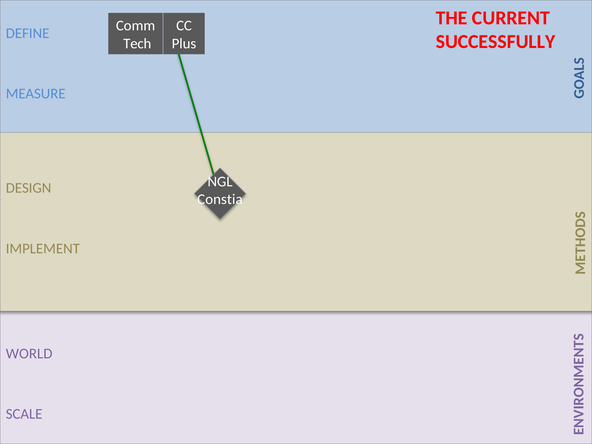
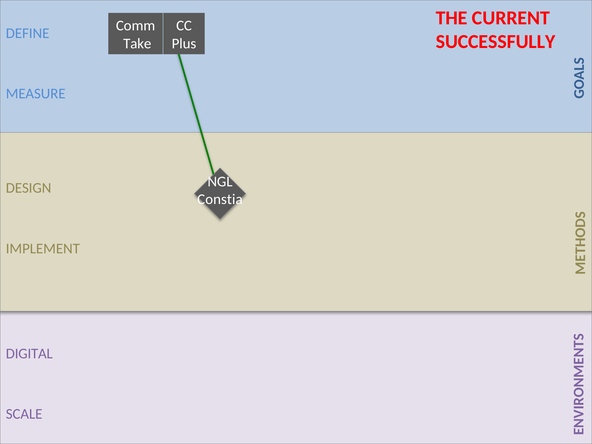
Tech: Tech -> Take (137, 43)
WORLD: WORLD -> DIGITAL (29, 353)
